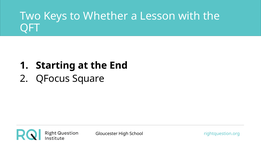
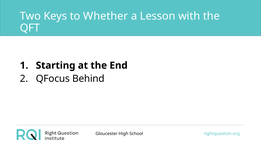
Square: Square -> Behind (88, 79)
